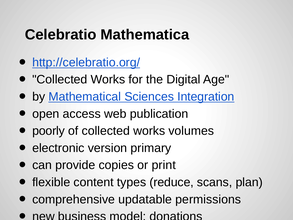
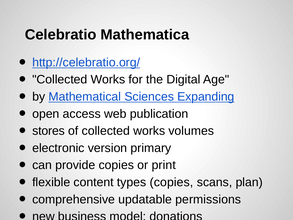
Integration: Integration -> Expanding (206, 97)
poorly: poorly -> stores (49, 131)
types reduce: reduce -> copies (172, 182)
